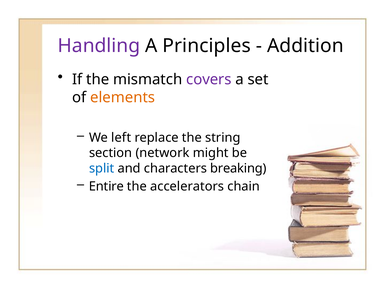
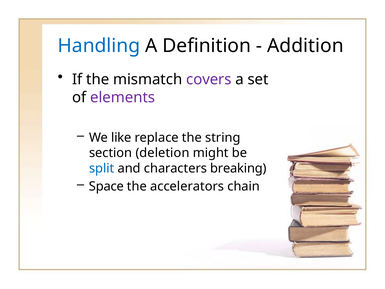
Handling colour: purple -> blue (99, 46)
Principles: Principles -> Definition (207, 46)
elements colour: orange -> purple (123, 97)
left: left -> like (121, 137)
network: network -> deletion (162, 153)
Entire: Entire -> Space (106, 186)
